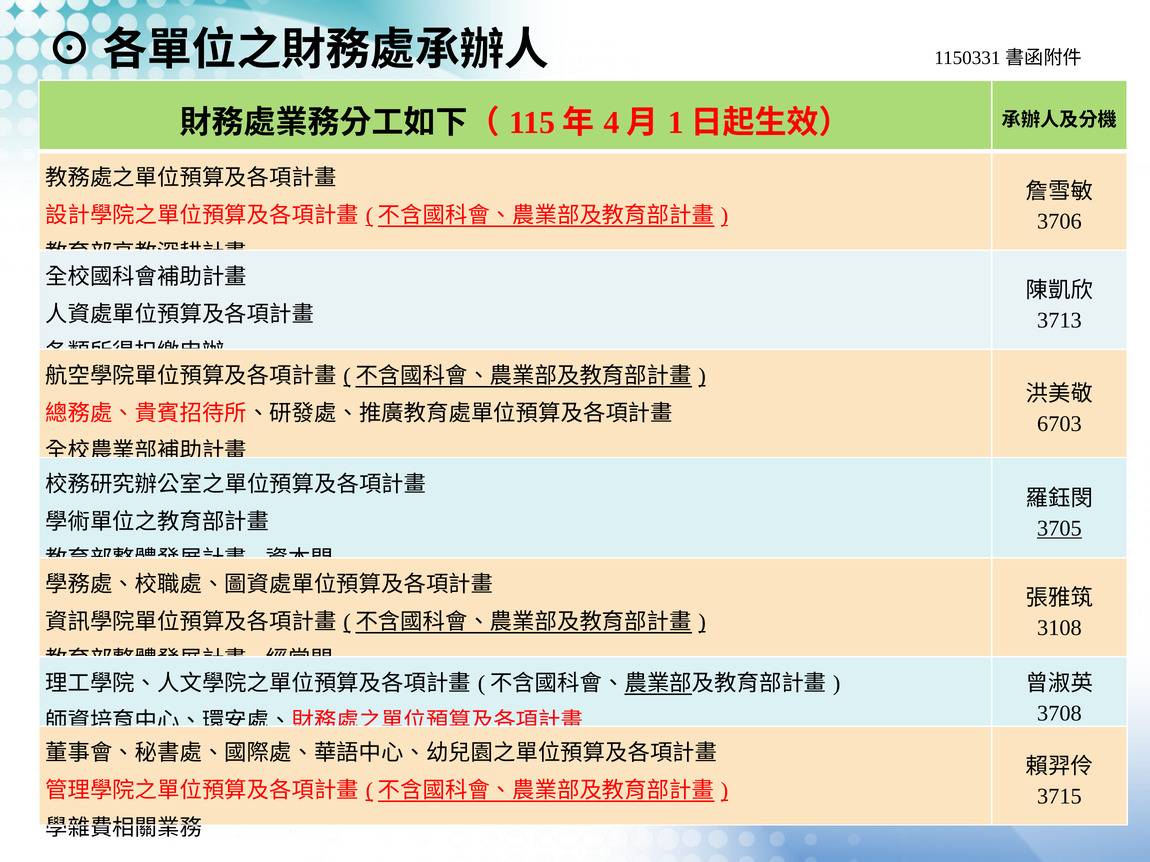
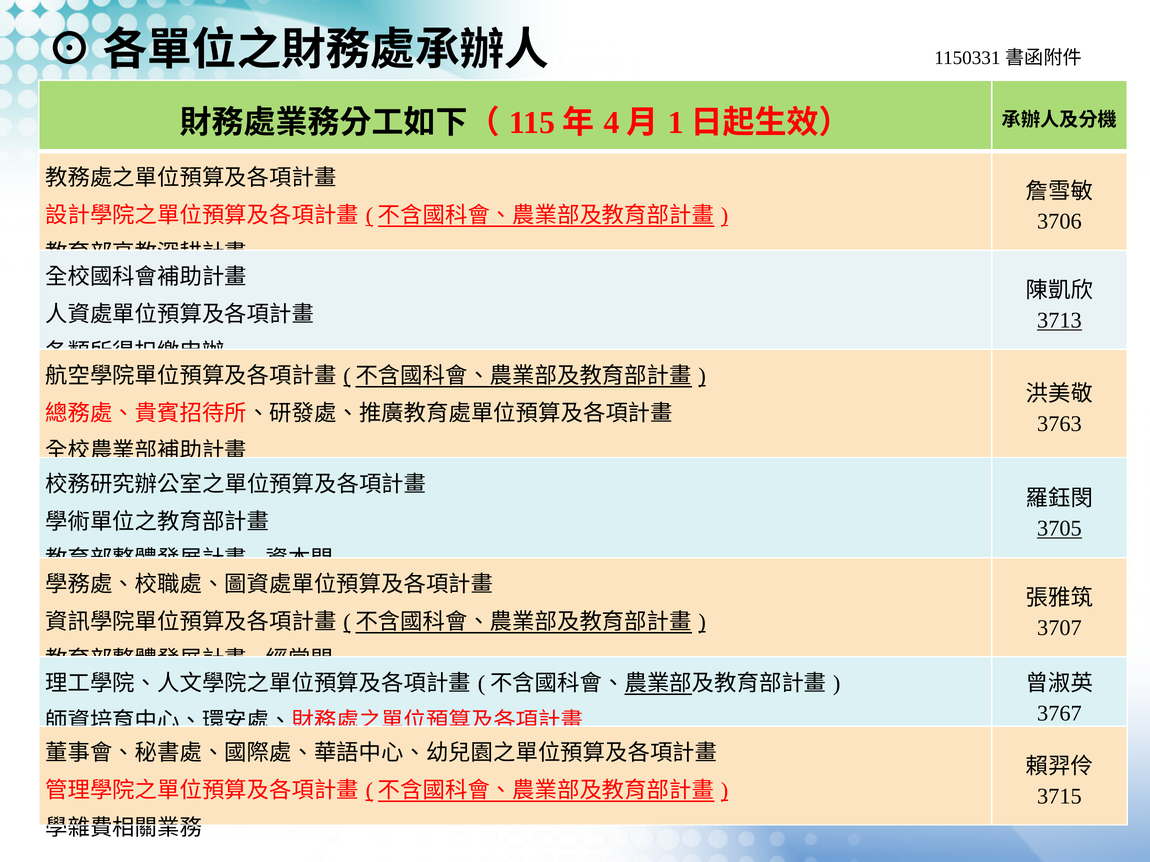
3713 underline: none -> present (1059, 321)
6703: 6703 -> 3763 (1059, 424)
3108: 3108 -> 3707 (1059, 628)
3708: 3708 -> 3767 (1059, 714)
